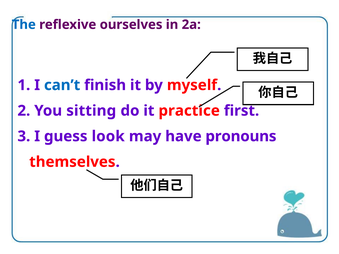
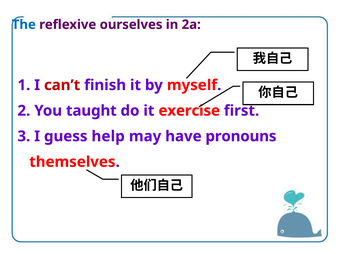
can’t colour: blue -> red (62, 85)
sitting: sitting -> taught (91, 111)
practice: practice -> exercise (189, 111)
look: look -> help (108, 136)
